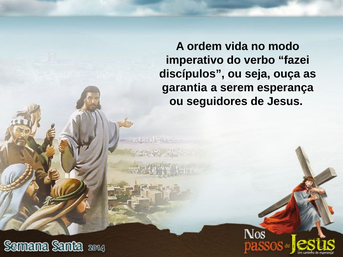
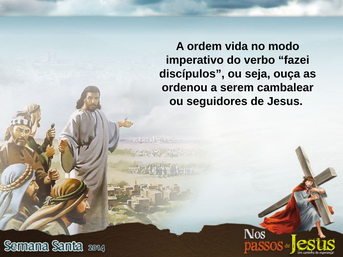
garantia: garantia -> ordenou (185, 88)
esperança: esperança -> cambalear (285, 88)
